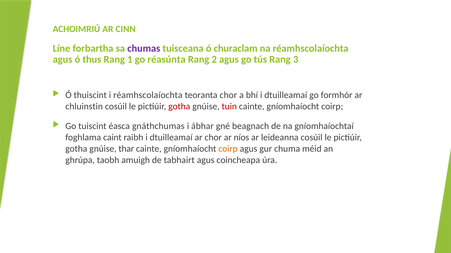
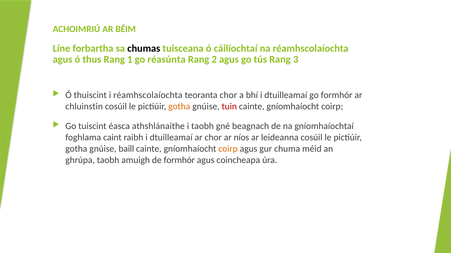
CINN: CINN -> BÉIM (126, 29)
chumas colour: purple -> black (144, 49)
churaclam: churaclam -> cáilíochtaí (236, 49)
gotha colour: red -> orange (179, 107)
gnáthchumas: gnáthchumas -> athshlánaithe (158, 127)
i ábhar: ábhar -> taobh (203, 127)
thar: thar -> baill (126, 149)
de tabhairt: tabhairt -> formhór (179, 160)
